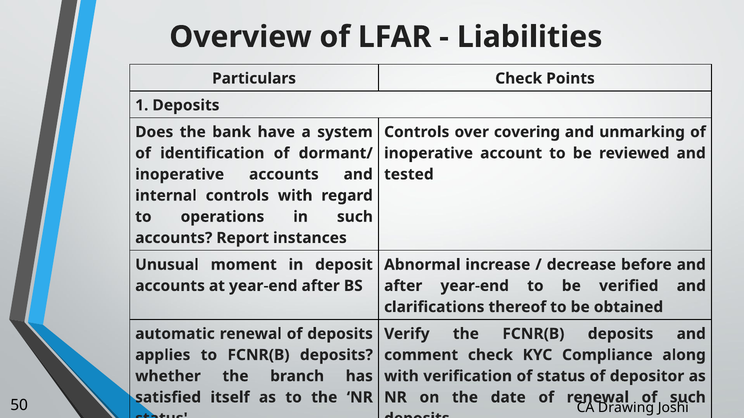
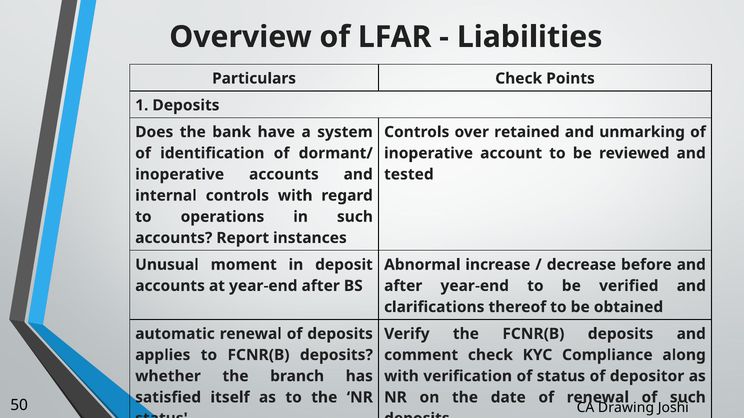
covering: covering -> retained (527, 132)
